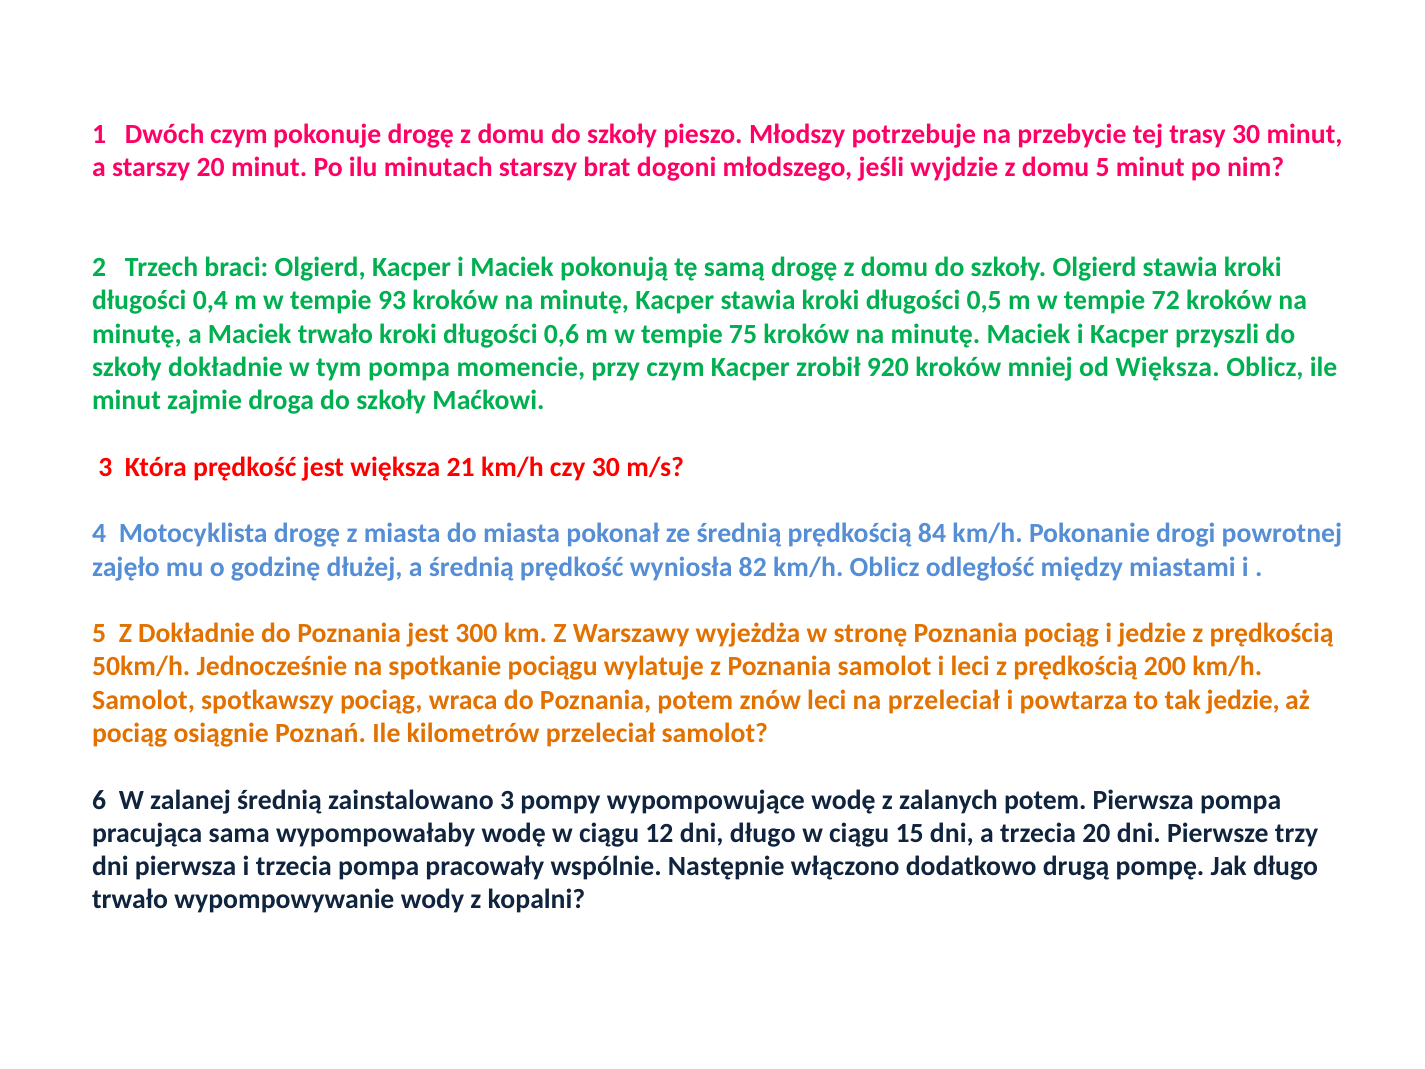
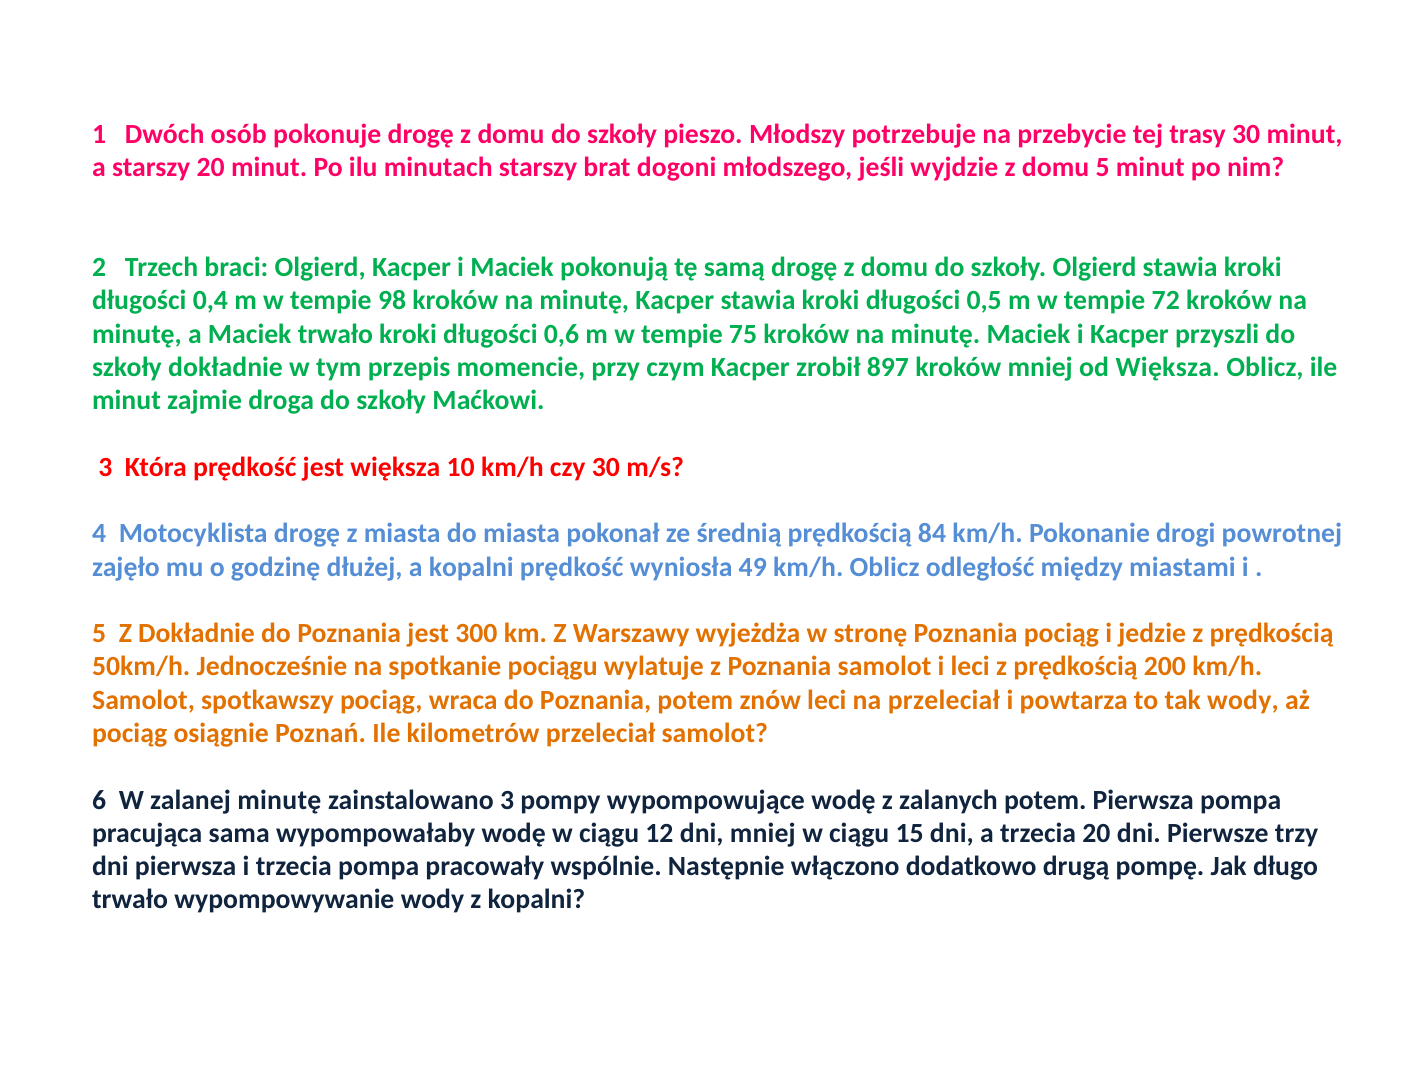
Dwóch czym: czym -> osób (239, 134)
93: 93 -> 98 (392, 301)
tym pompa: pompa -> przepis (409, 367)
920: 920 -> 897 (888, 367)
21: 21 -> 10 (461, 467)
a średnią: średnią -> kopalni (471, 567)
82: 82 -> 49 (753, 567)
tak jedzie: jedzie -> wody (1243, 700)
zalanej średnią: średnią -> minutę (279, 800)
dni długo: długo -> mniej (763, 833)
